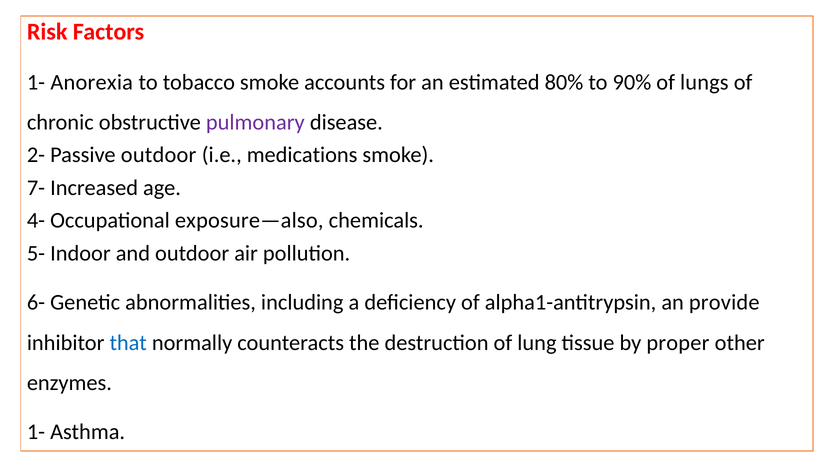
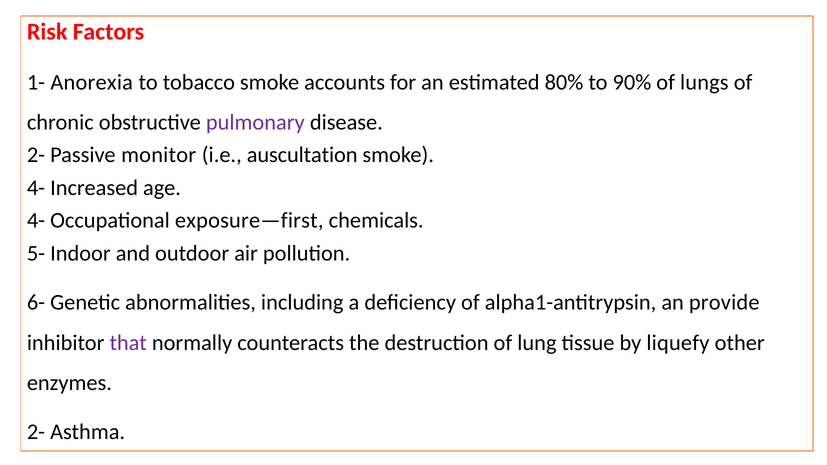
Passive outdoor: outdoor -> monitor (159, 155)
medications: medications -> auscultation (302, 155)
7-: 7- -> 4- (36, 188)
exposure—also: exposure—also -> exposure—first (249, 220)
that colour: blue -> purple (128, 343)
proper: proper -> liquefy (678, 343)
1-: 1- -> 2- (36, 432)
